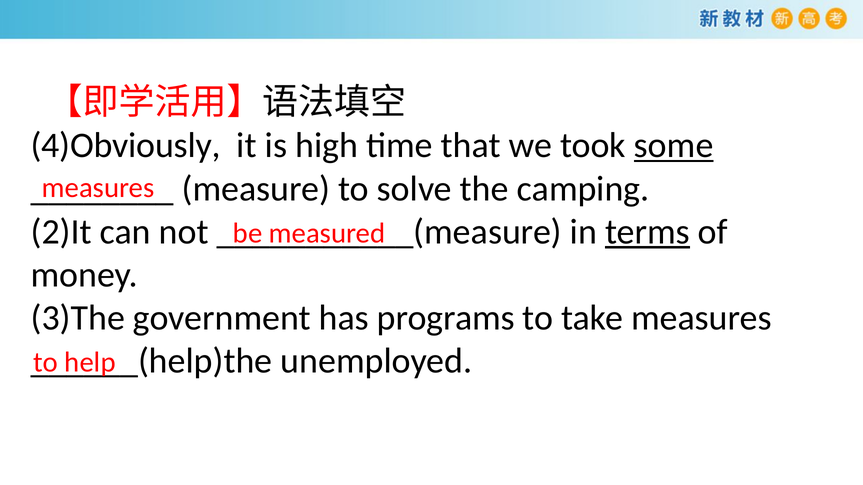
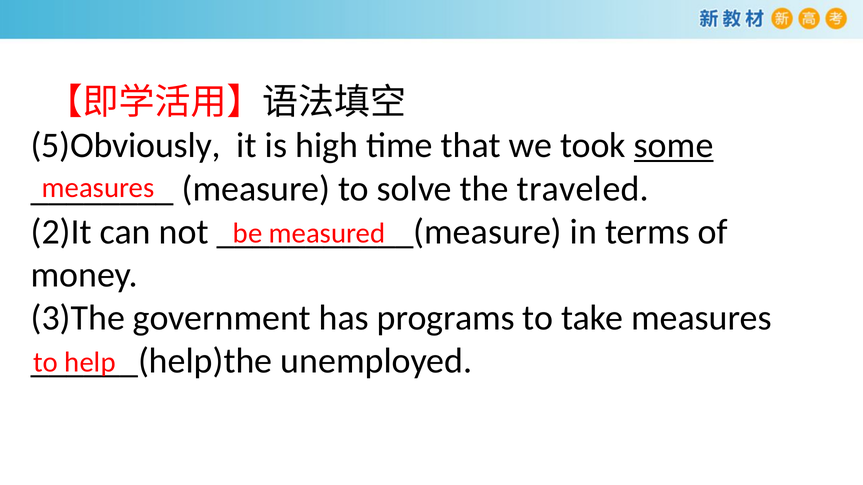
4)Obviously: 4)Obviously -> 5)Obviously (126, 146)
camping: camping -> traveled (583, 189)
terms underline: present -> none (647, 232)
